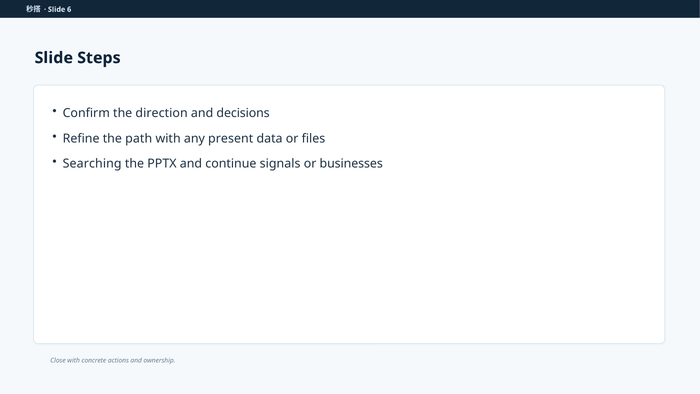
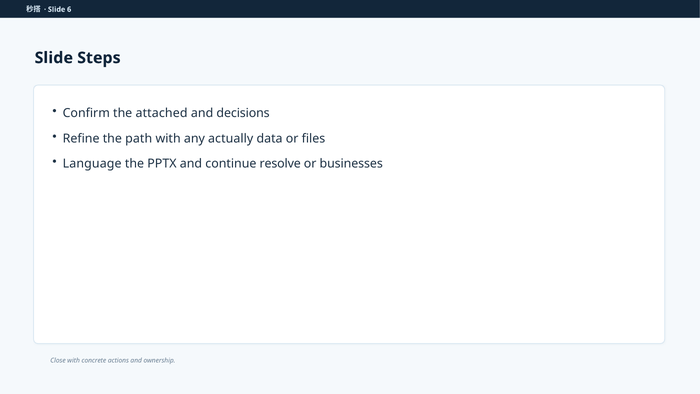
direction: direction -> attached (162, 113)
present: present -> actually (231, 138)
Searching: Searching -> Language (92, 163)
signals: signals -> resolve (280, 163)
